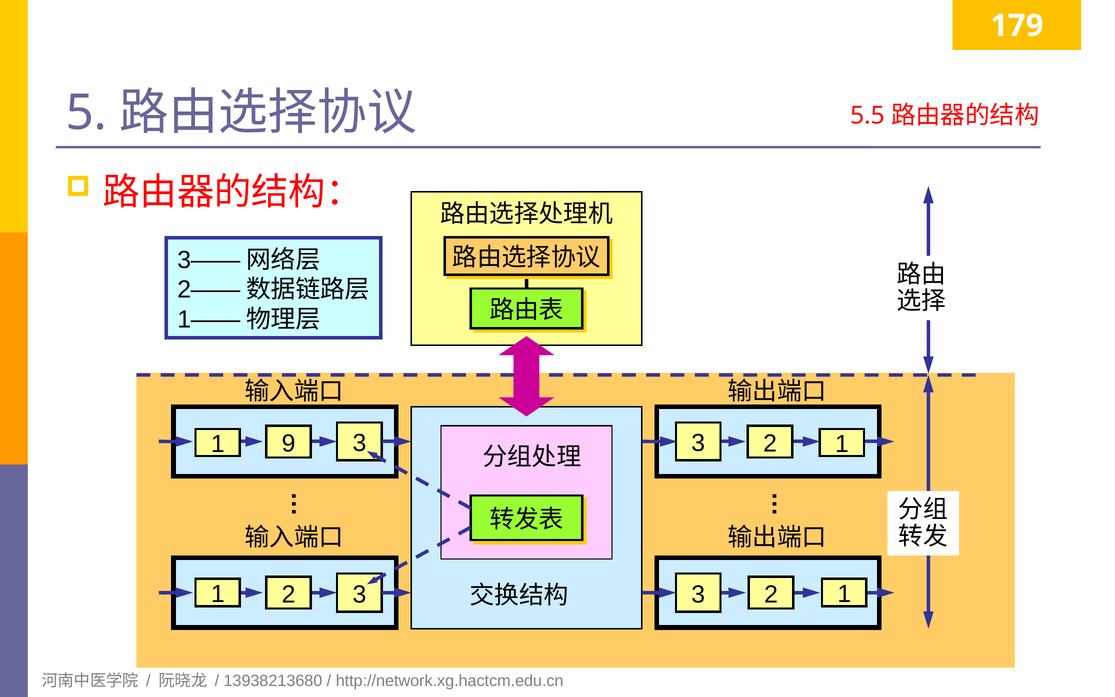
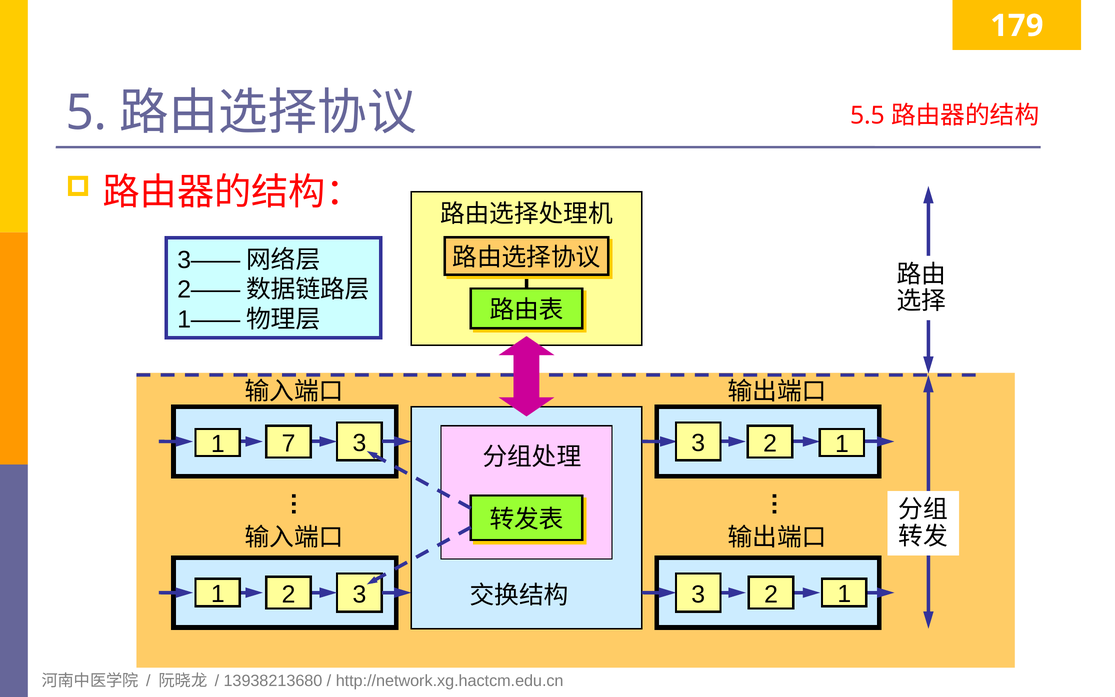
9: 9 -> 7 (289, 443)
